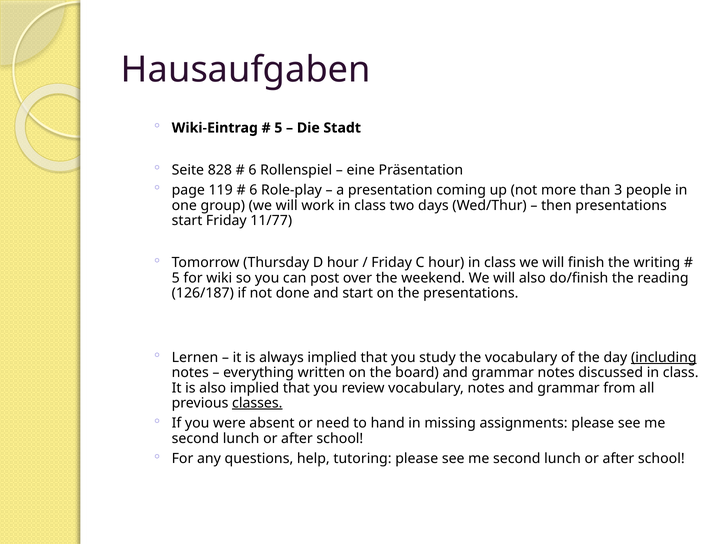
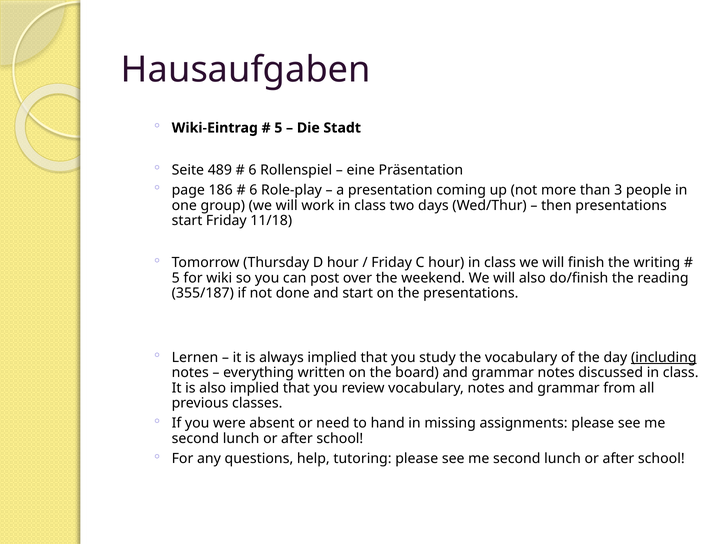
828: 828 -> 489 (220, 170)
119: 119 -> 186 (221, 190)
11/77: 11/77 -> 11/18 (271, 221)
126/187: 126/187 -> 355/187 (203, 293)
classes underline: present -> none (257, 403)
